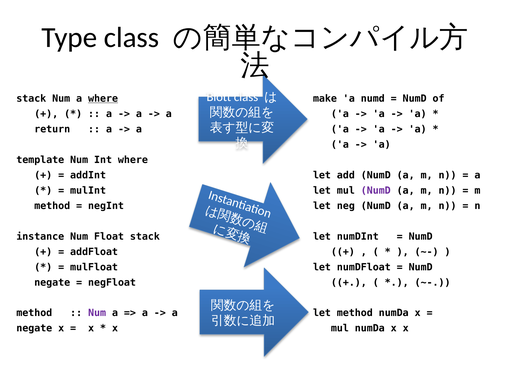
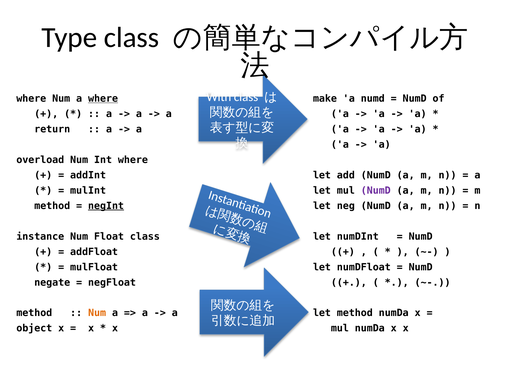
Blott: Blott -> With (219, 97)
stack: stack -> where (31, 98)
template: template -> overload (40, 160)
negInt underline: none -> present (106, 206)
Float stack: stack -> class (145, 236)
Num colour: purple -> orange (97, 313)
negate: negate -> object (34, 328)
